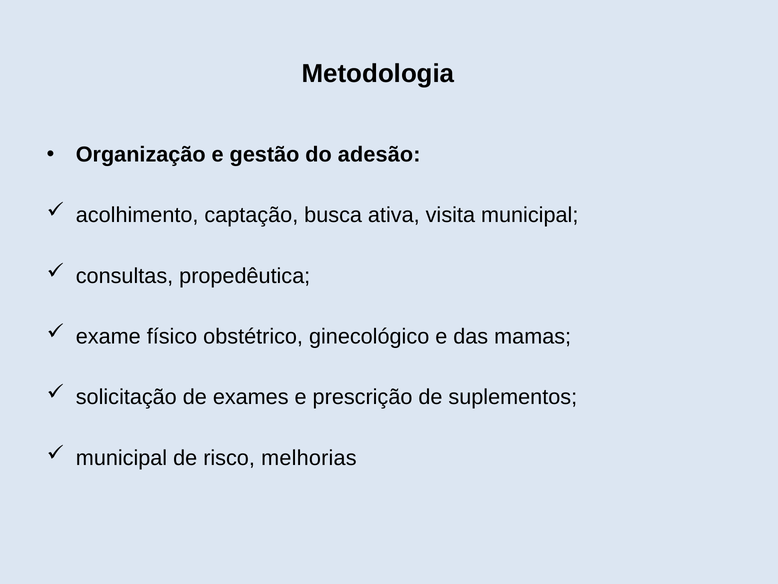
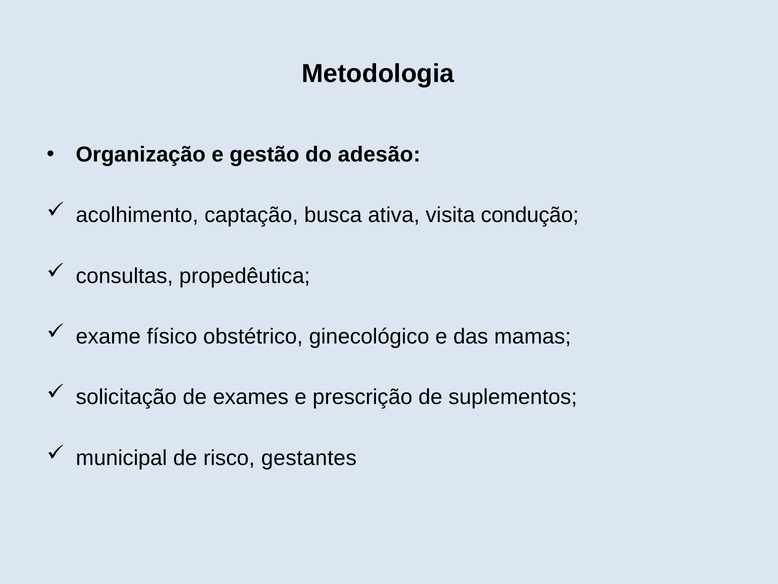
visita municipal: municipal -> condução (530, 215)
melhorias: melhorias -> gestantes (309, 457)
